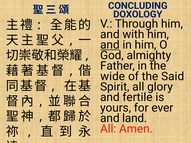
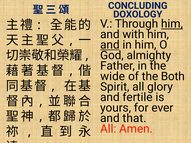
him underline: none -> present (172, 24)
Said: Said -> Both (173, 76)
land: land -> that (135, 118)
